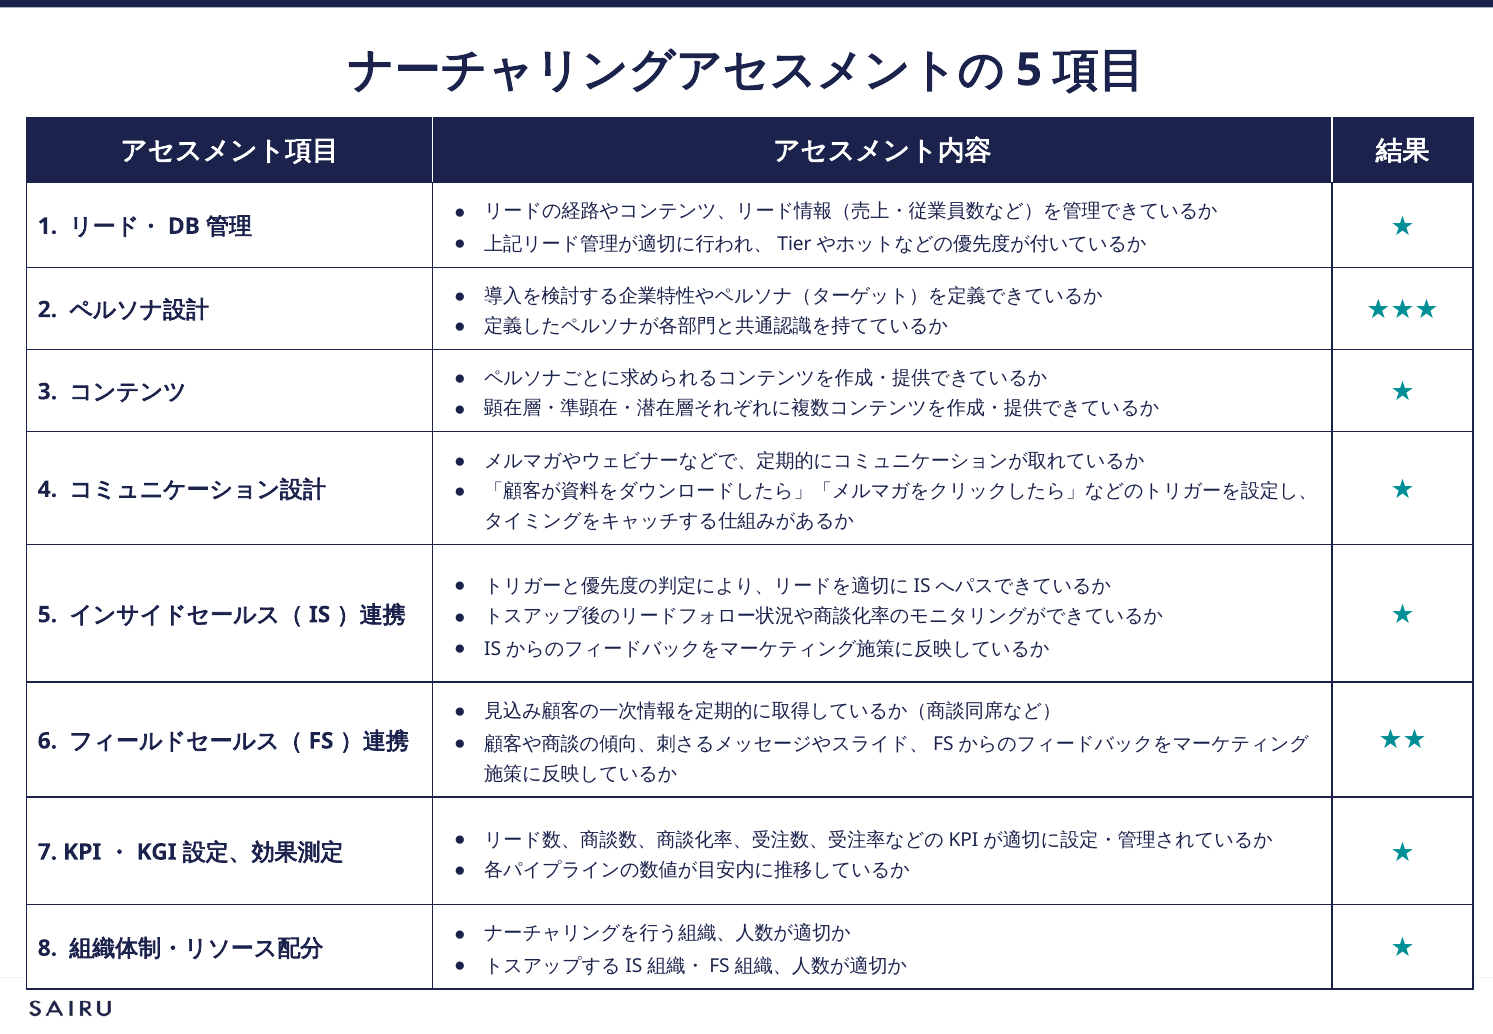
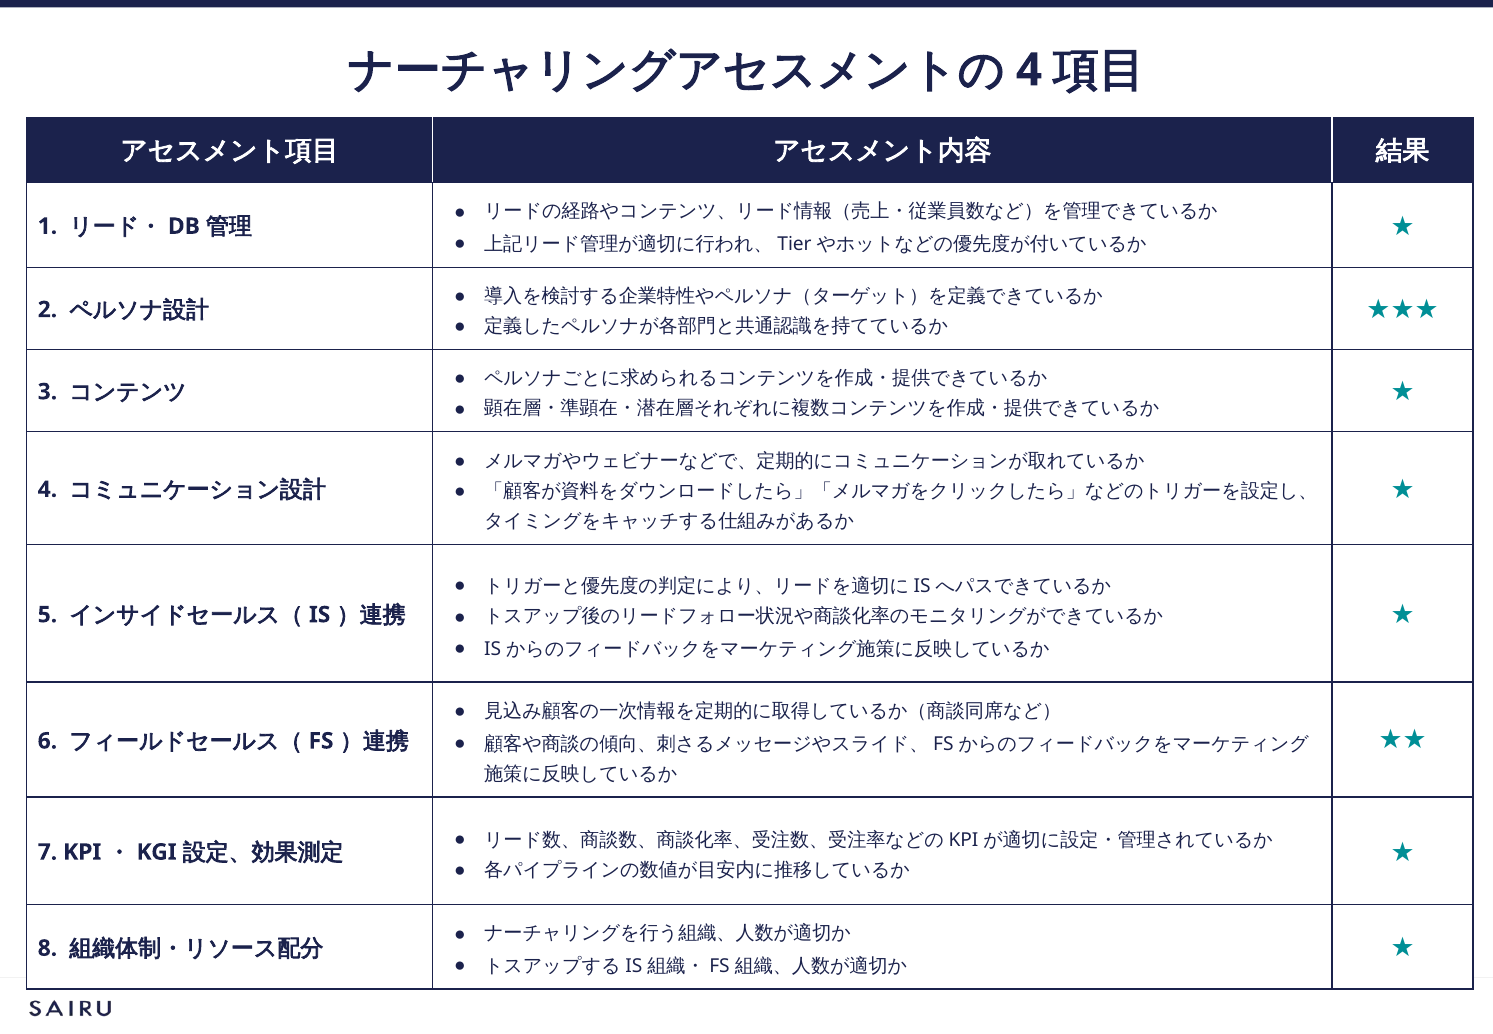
5: 5 -> 4 (1029, 70)
